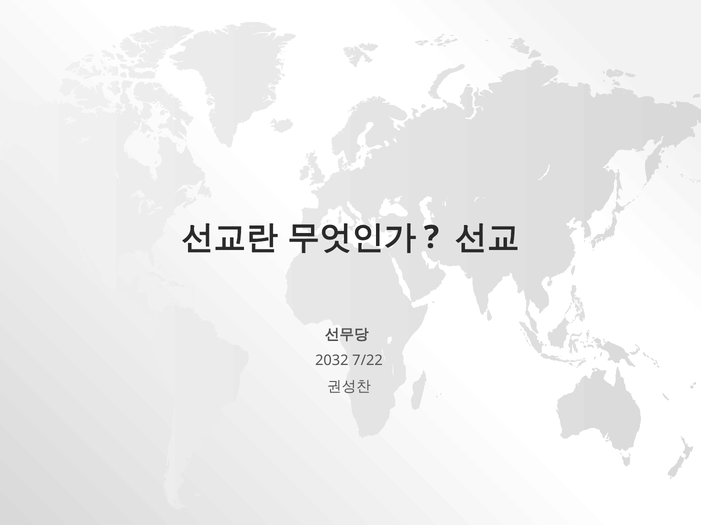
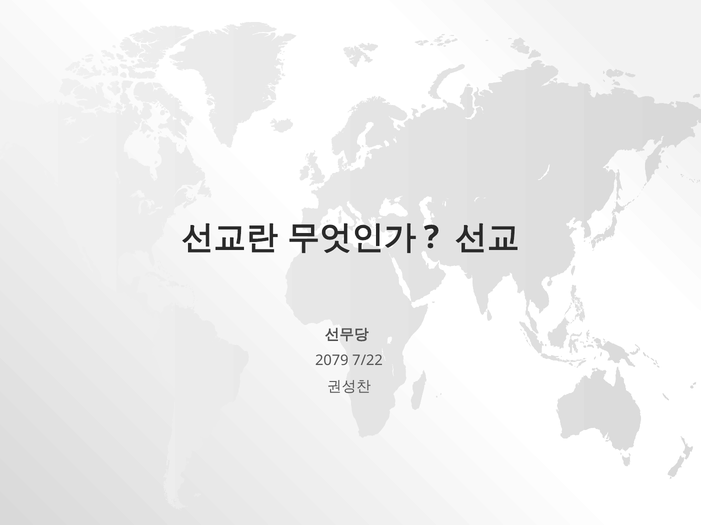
2032: 2032 -> 2079 (332, 361)
